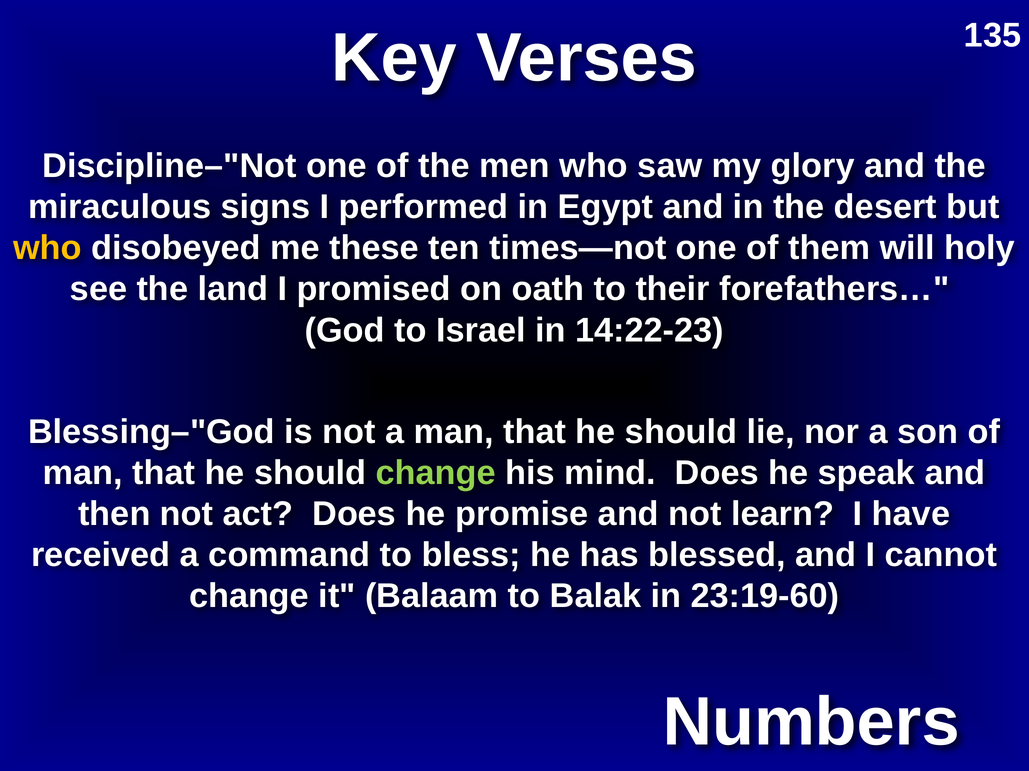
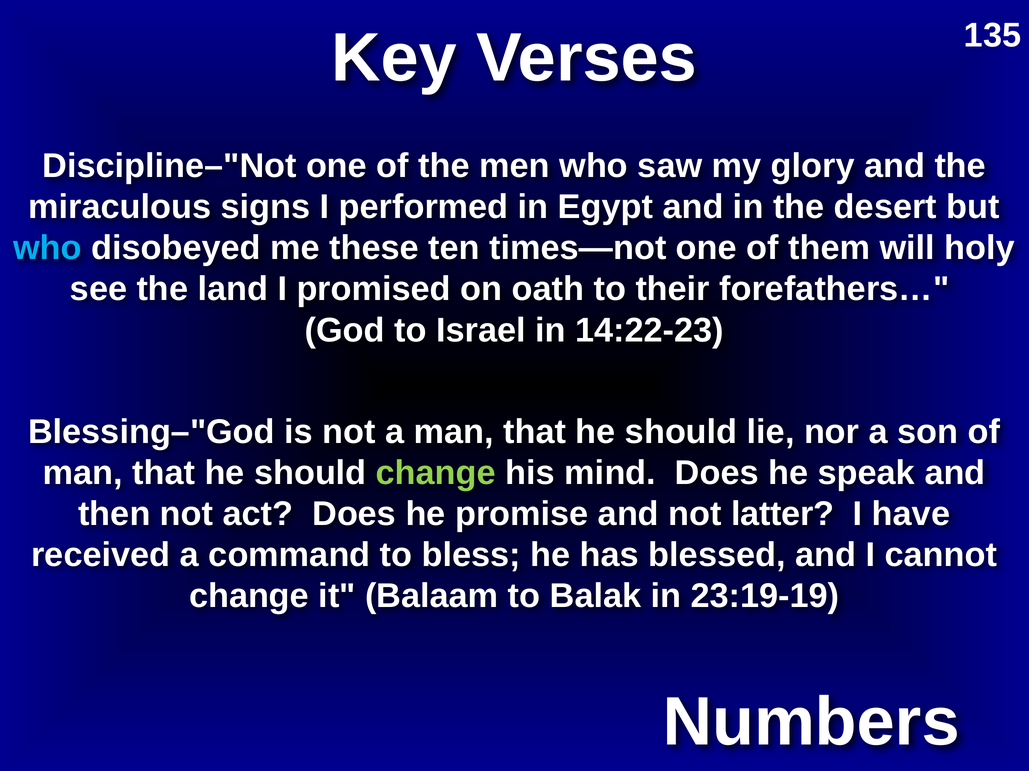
who colour: yellow -> light blue (47, 248)
learn: learn -> latter (783, 514)
23:19-60: 23:19-60 -> 23:19-19 (765, 597)
